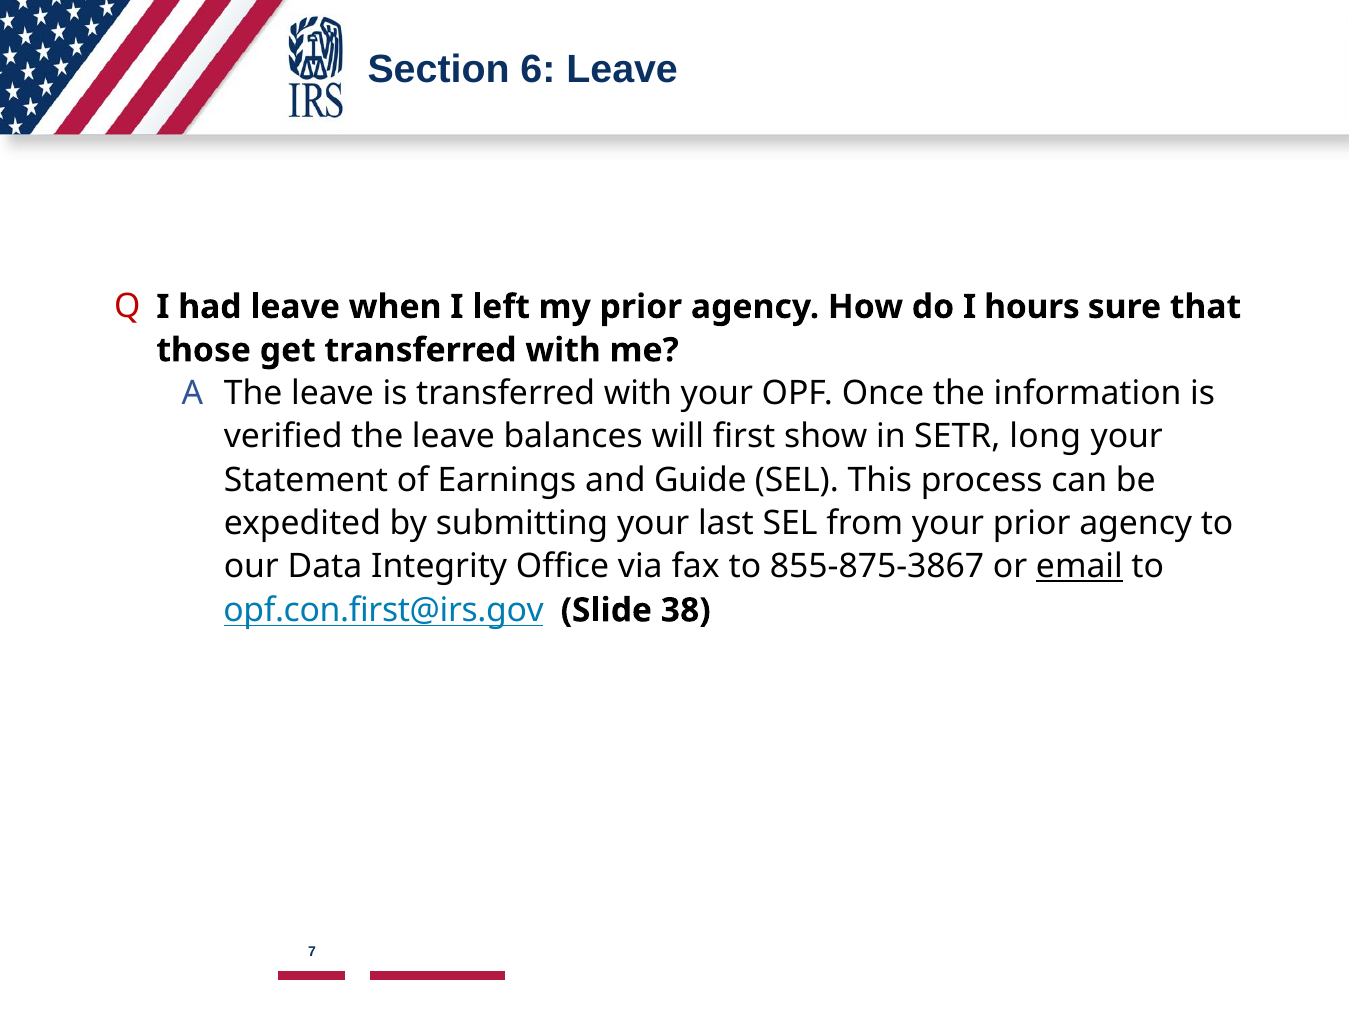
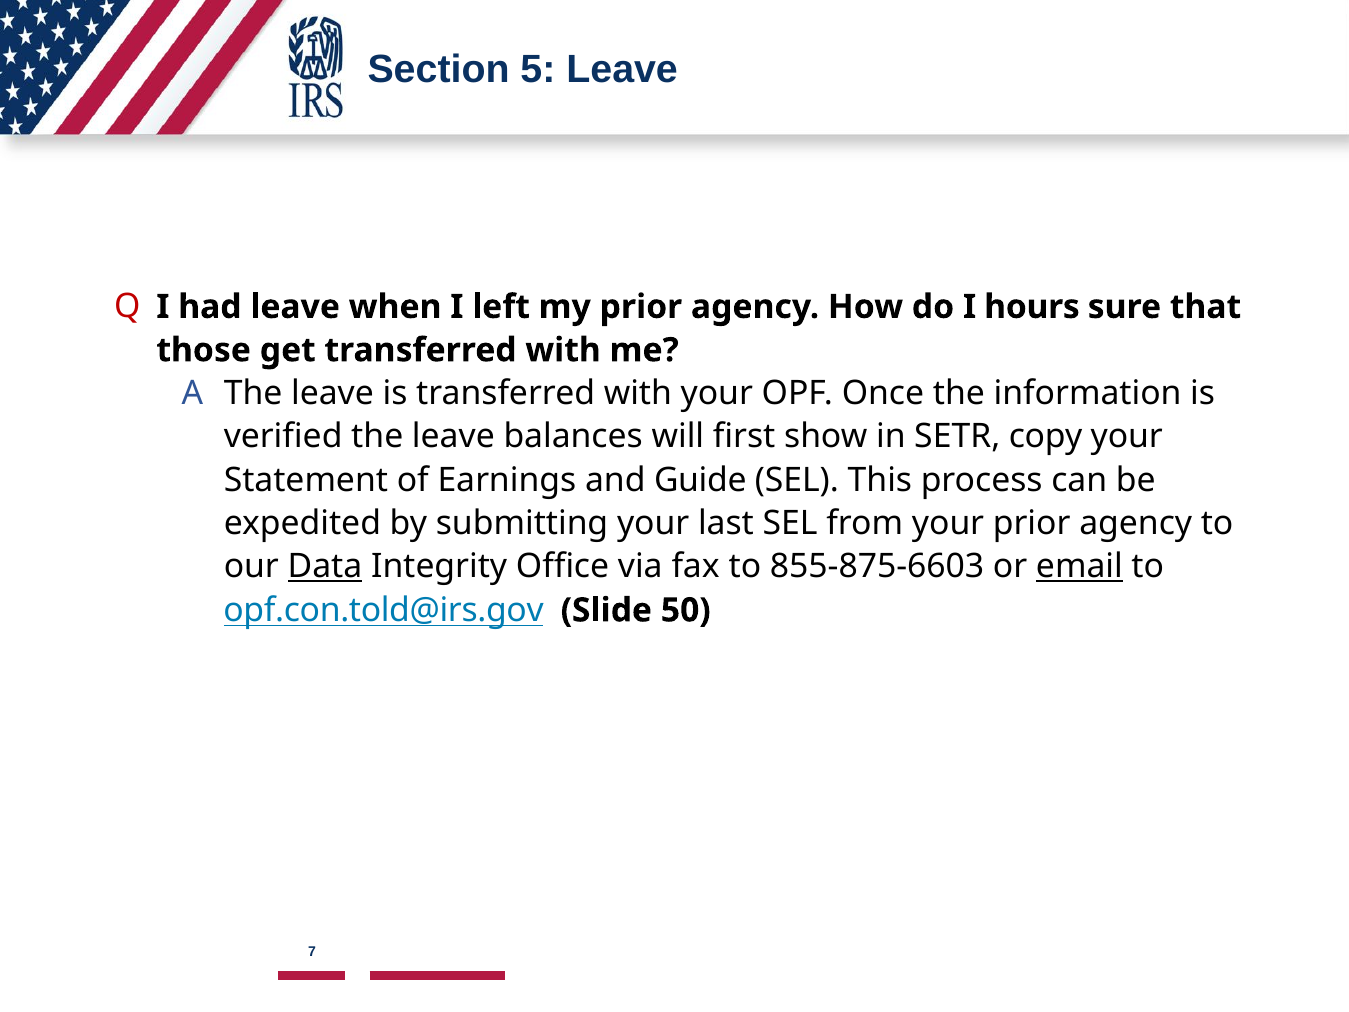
6: 6 -> 5 (538, 69)
long: long -> copy (1046, 437)
Data underline: none -> present (325, 566)
855-875-3867: 855-875-3867 -> 855-875-6603 (877, 566)
opf.con.first@irs.gov: opf.con.first@irs.gov -> opf.con.told@irs.gov (384, 610)
38: 38 -> 50 (686, 610)
